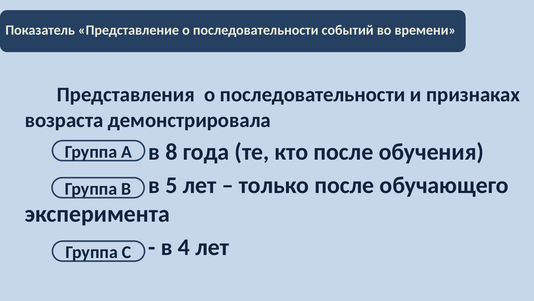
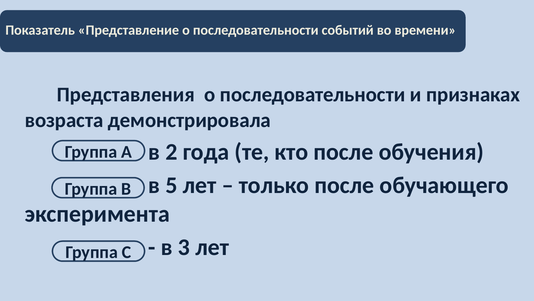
8: 8 -> 2 (171, 152)
4: 4 -> 3 (184, 247)
